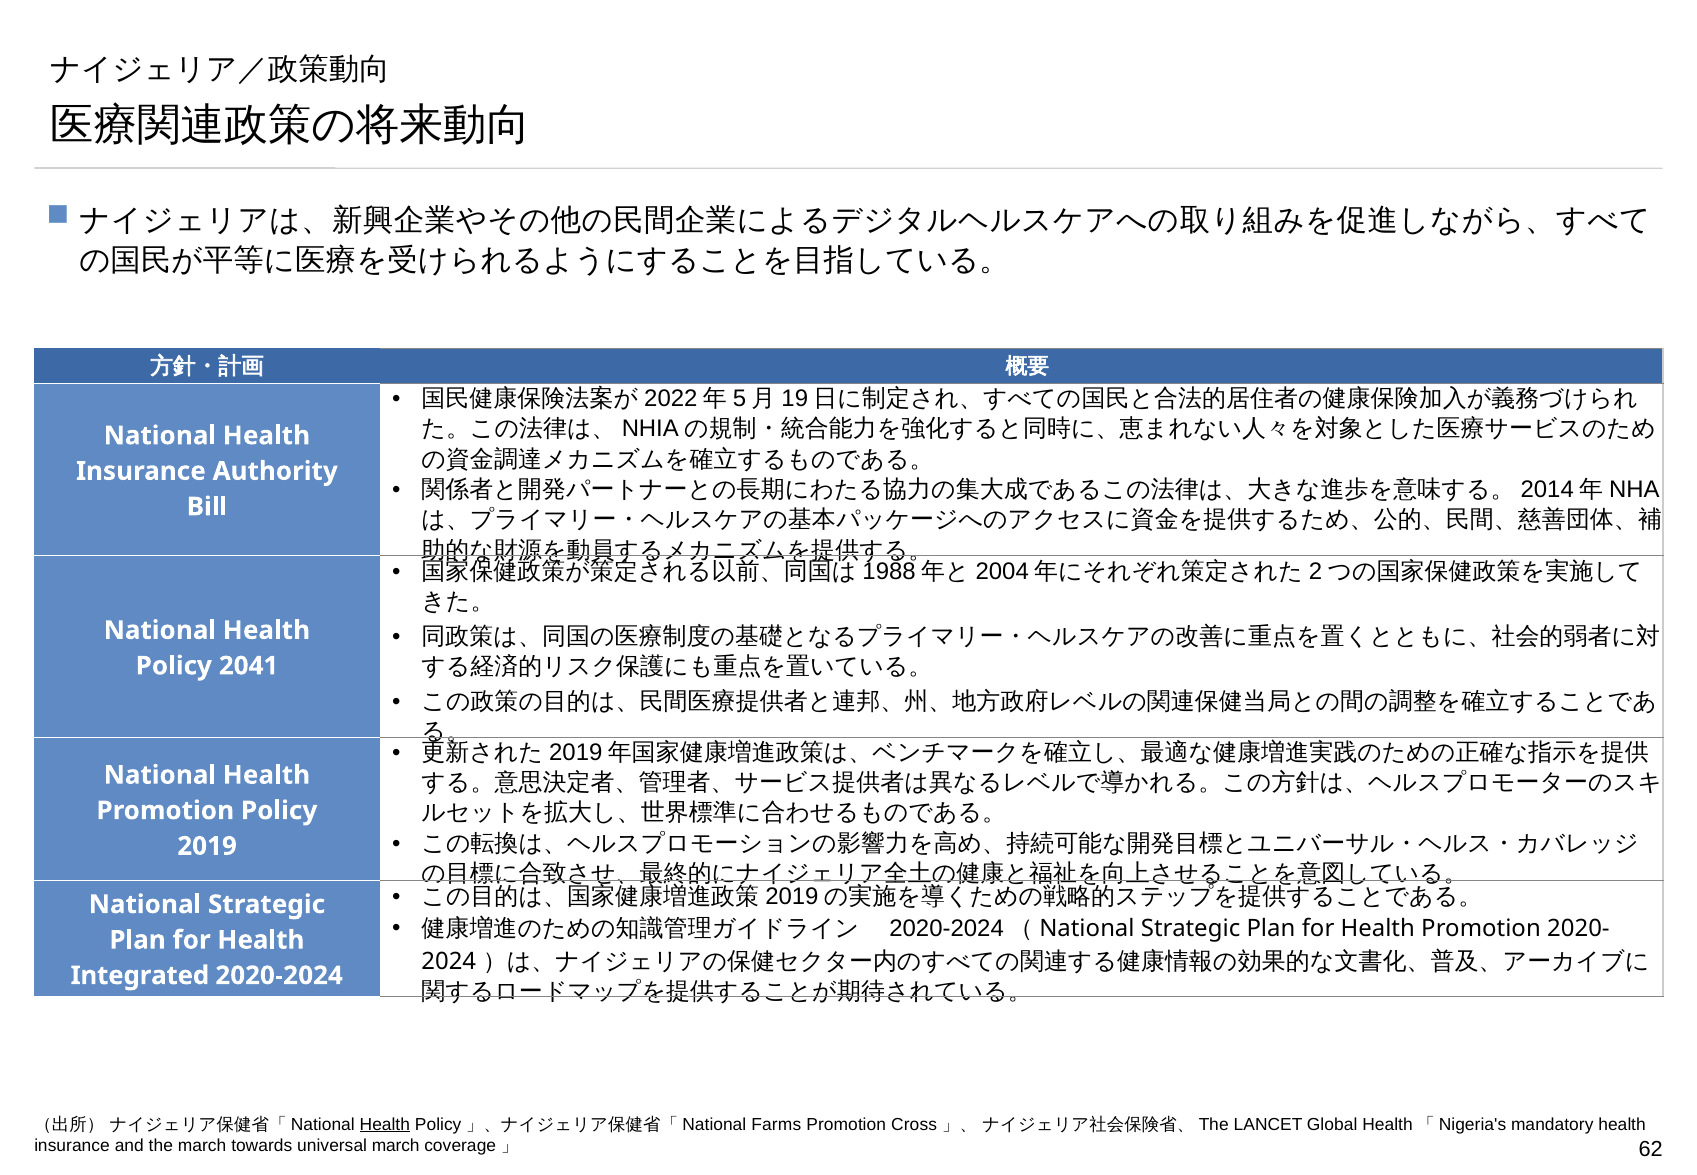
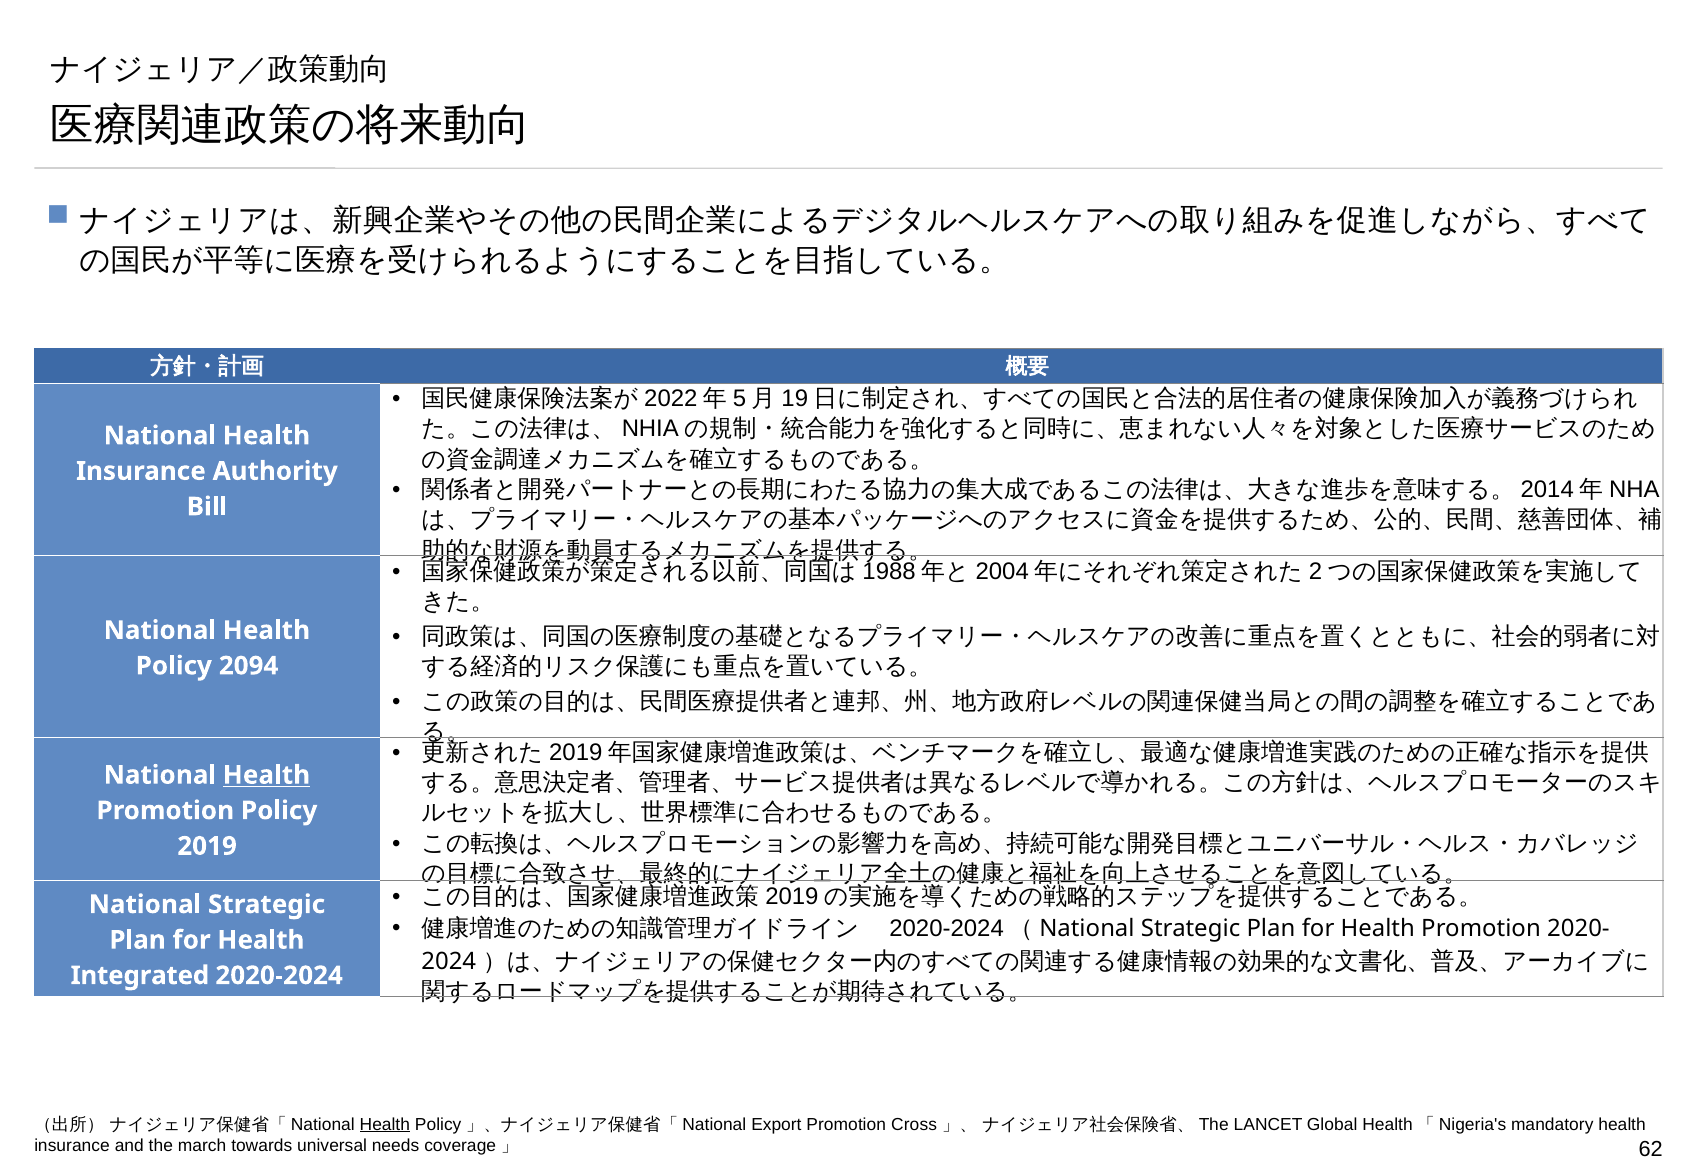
2041: 2041 -> 2094 (249, 666)
Health underline: none -> present (266, 775)
Farms: Farms -> Export (776, 1124)
universal march: march -> needs (396, 1145)
